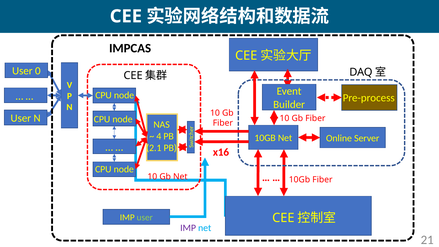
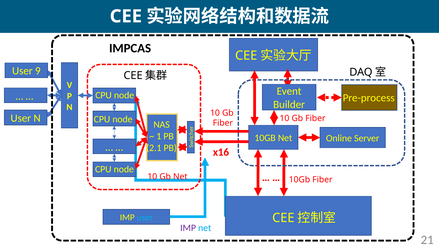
0: 0 -> 9 (38, 71)
4: 4 -> 1 (159, 136)
user colour: light green -> light blue (145, 217)
